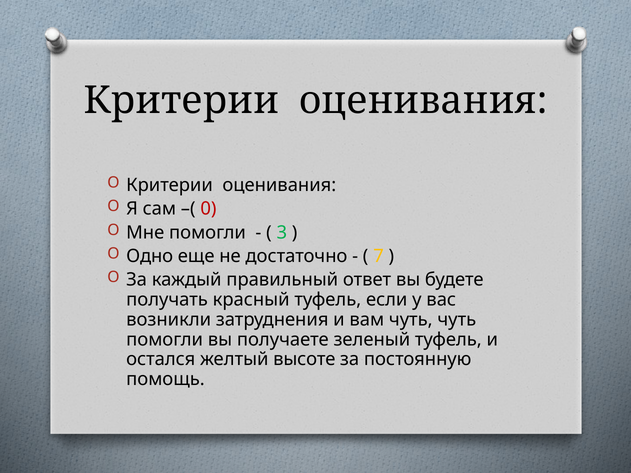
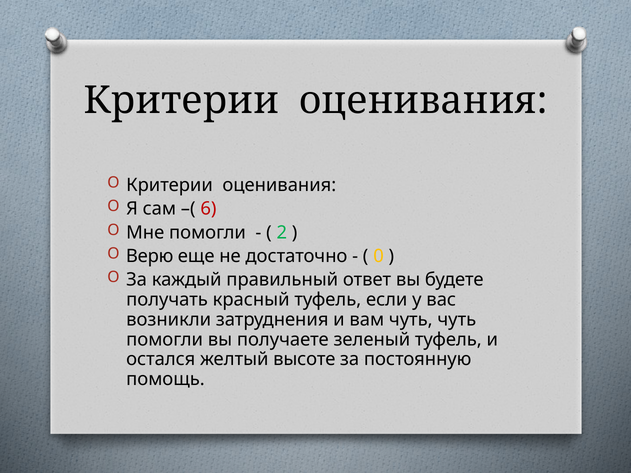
0: 0 -> 6 (208, 209)
3: 3 -> 2 (282, 233)
Одно: Одно -> Верю (150, 256)
7: 7 -> 0 (379, 256)
